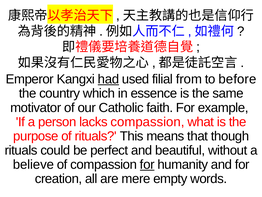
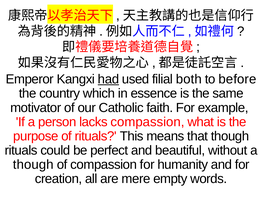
from: from -> both (189, 79)
believe: believe -> though (33, 164)
for underline: present -> none (147, 164)
